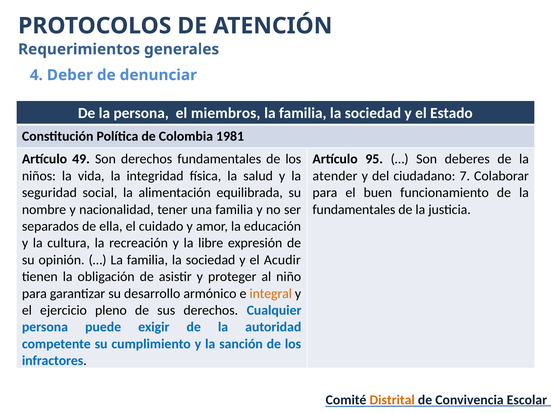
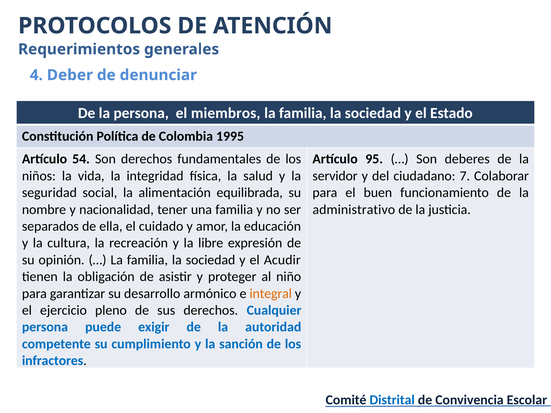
1981: 1981 -> 1995 (230, 136)
49: 49 -> 54 (81, 159)
atender: atender -> servidor (335, 176)
fundamentales: fundamentales -> administrativo (354, 210)
Distrital colour: orange -> blue (392, 400)
